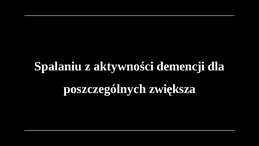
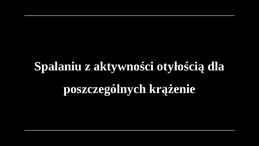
demencji: demencji -> otyłością (181, 66)
zwiększa: zwiększa -> krążenie (172, 89)
